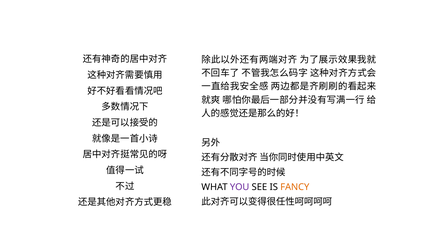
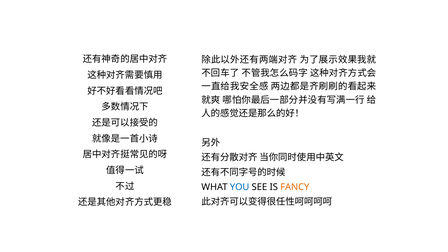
YOU colour: purple -> blue (240, 187)
